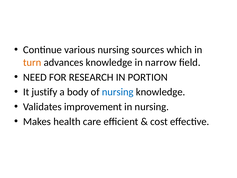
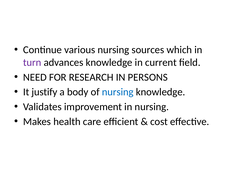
turn colour: orange -> purple (32, 62)
narrow: narrow -> current (161, 62)
PORTION: PORTION -> PERSONS (148, 77)
